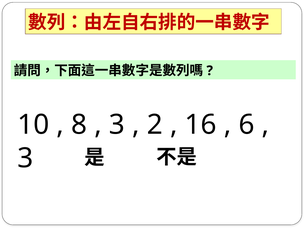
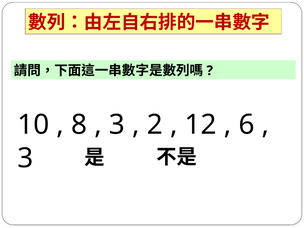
16: 16 -> 12 (201, 125)
